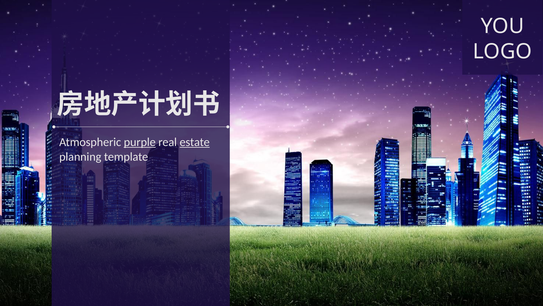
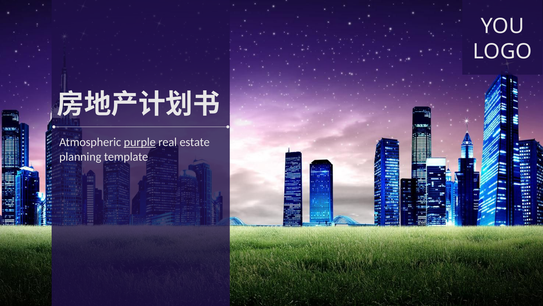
estate underline: present -> none (195, 142)
